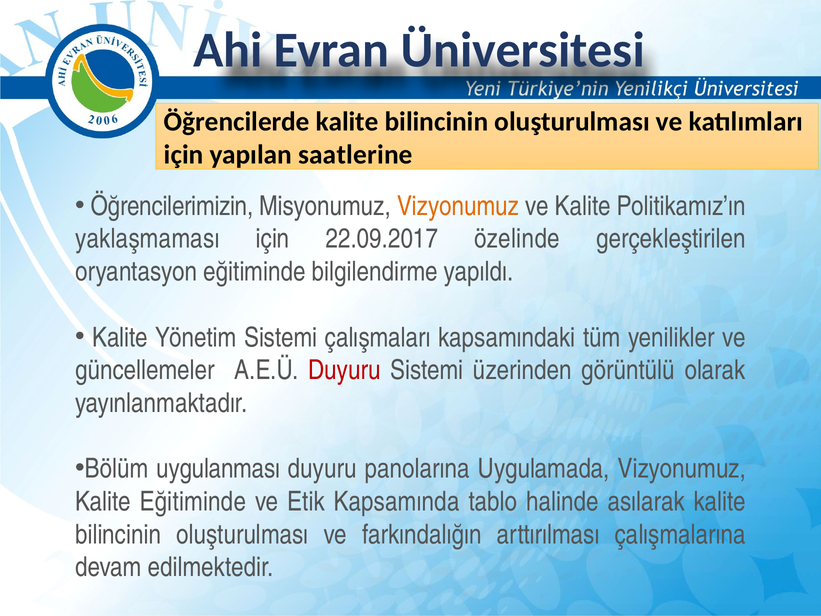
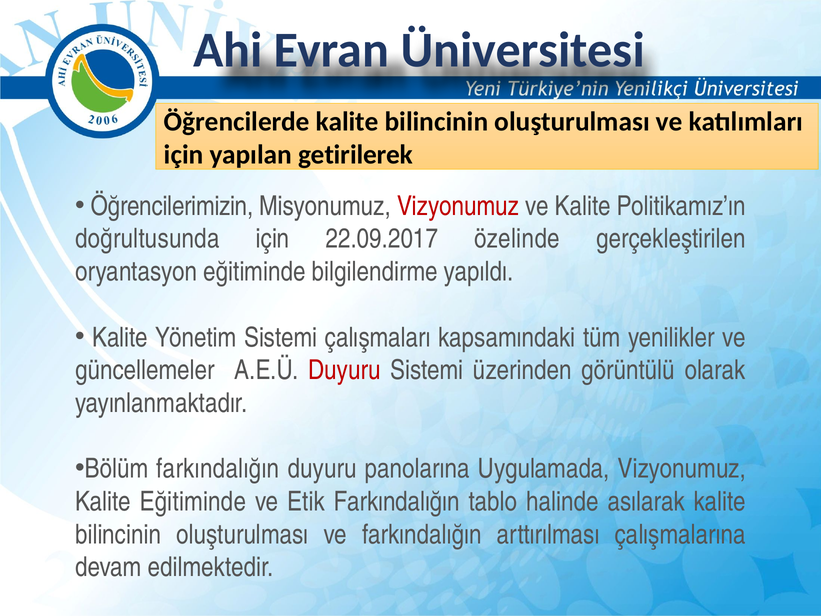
saatlerine: saatlerine -> getirilerek (356, 155)
Vizyonumuz colour: orange -> red (458, 206)
yaklaşmaması: yaklaşmaması -> doğrultusunda (147, 239)
Bölüm uygulanması: uygulanması -> farkındalığın (218, 469)
Etik Kapsamında: Kapsamında -> Farkındalığın (397, 502)
